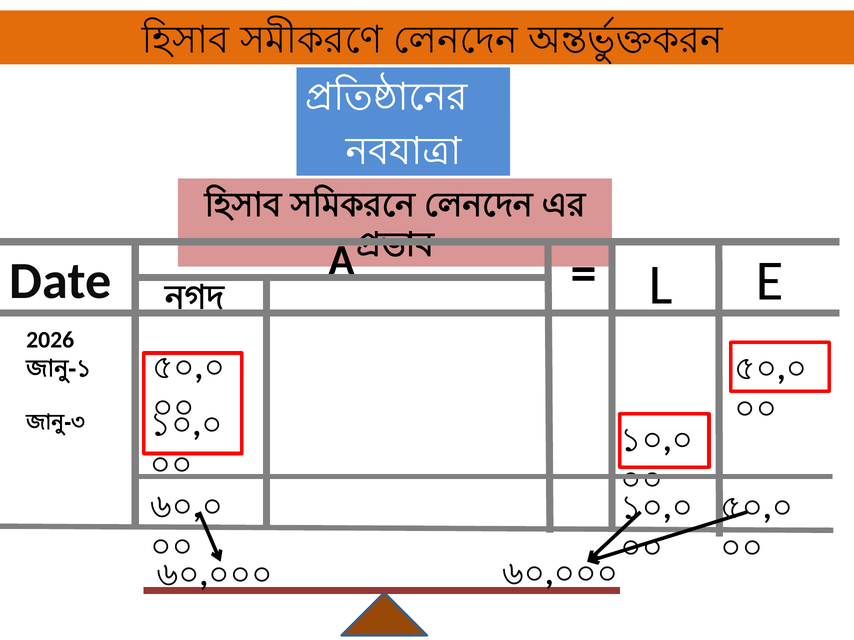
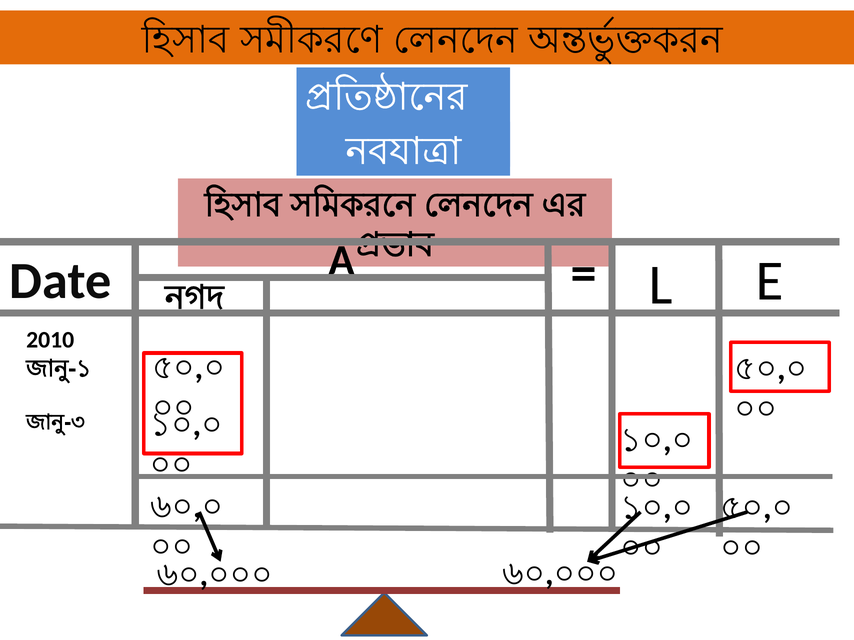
2026: 2026 -> 2010 (50, 340)
